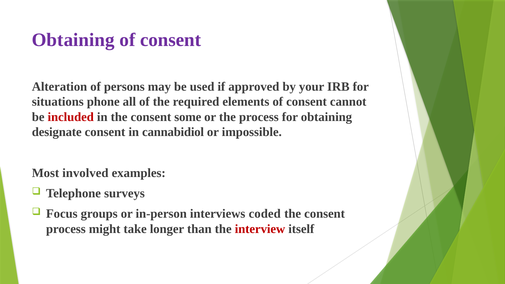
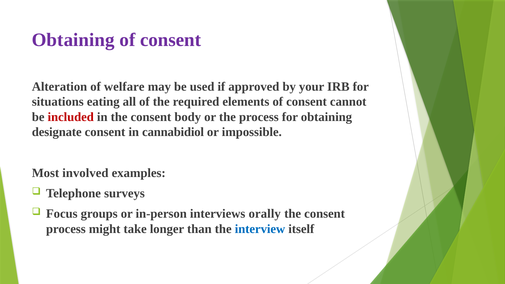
persons: persons -> welfare (124, 87)
phone: phone -> eating (103, 102)
some: some -> body (188, 117)
coded: coded -> orally (265, 214)
interview colour: red -> blue (260, 229)
